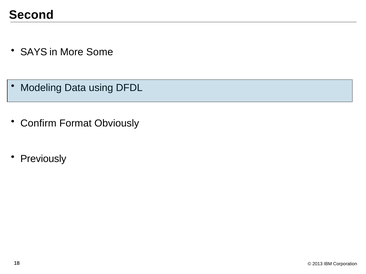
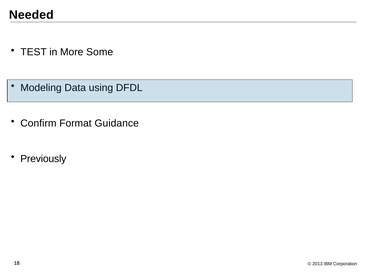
Second: Second -> Needed (31, 15)
SAYS: SAYS -> TEST (34, 52)
Obviously: Obviously -> Guidance (117, 123)
